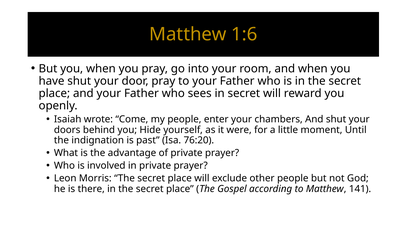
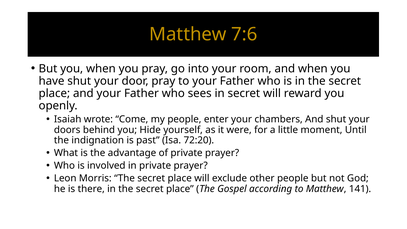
1:6: 1:6 -> 7:6 (244, 34)
76:20: 76:20 -> 72:20 (199, 140)
